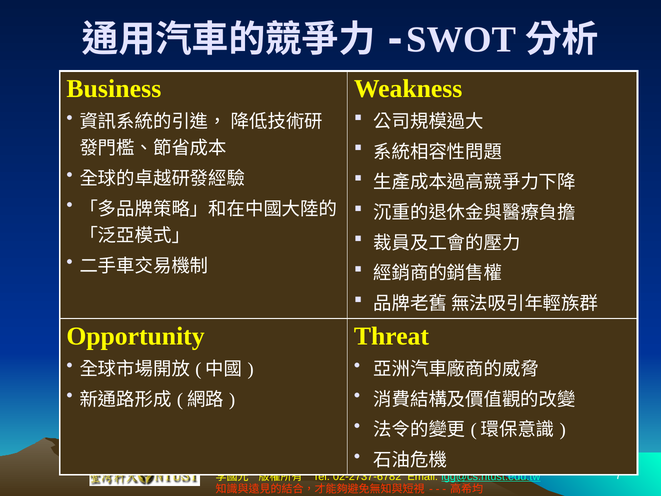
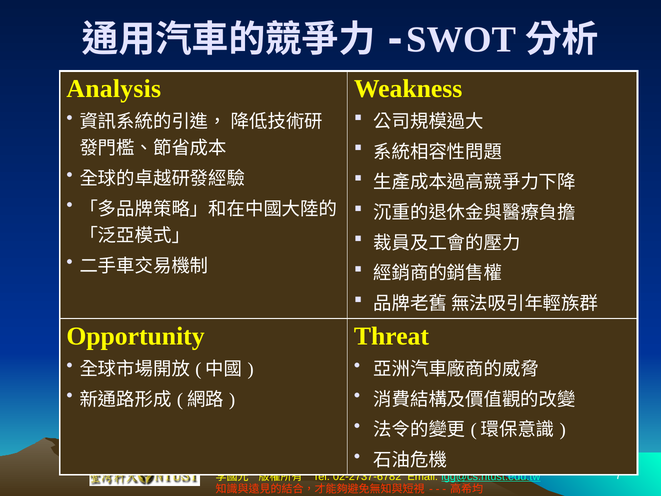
Business: Business -> Analysis (114, 89)
